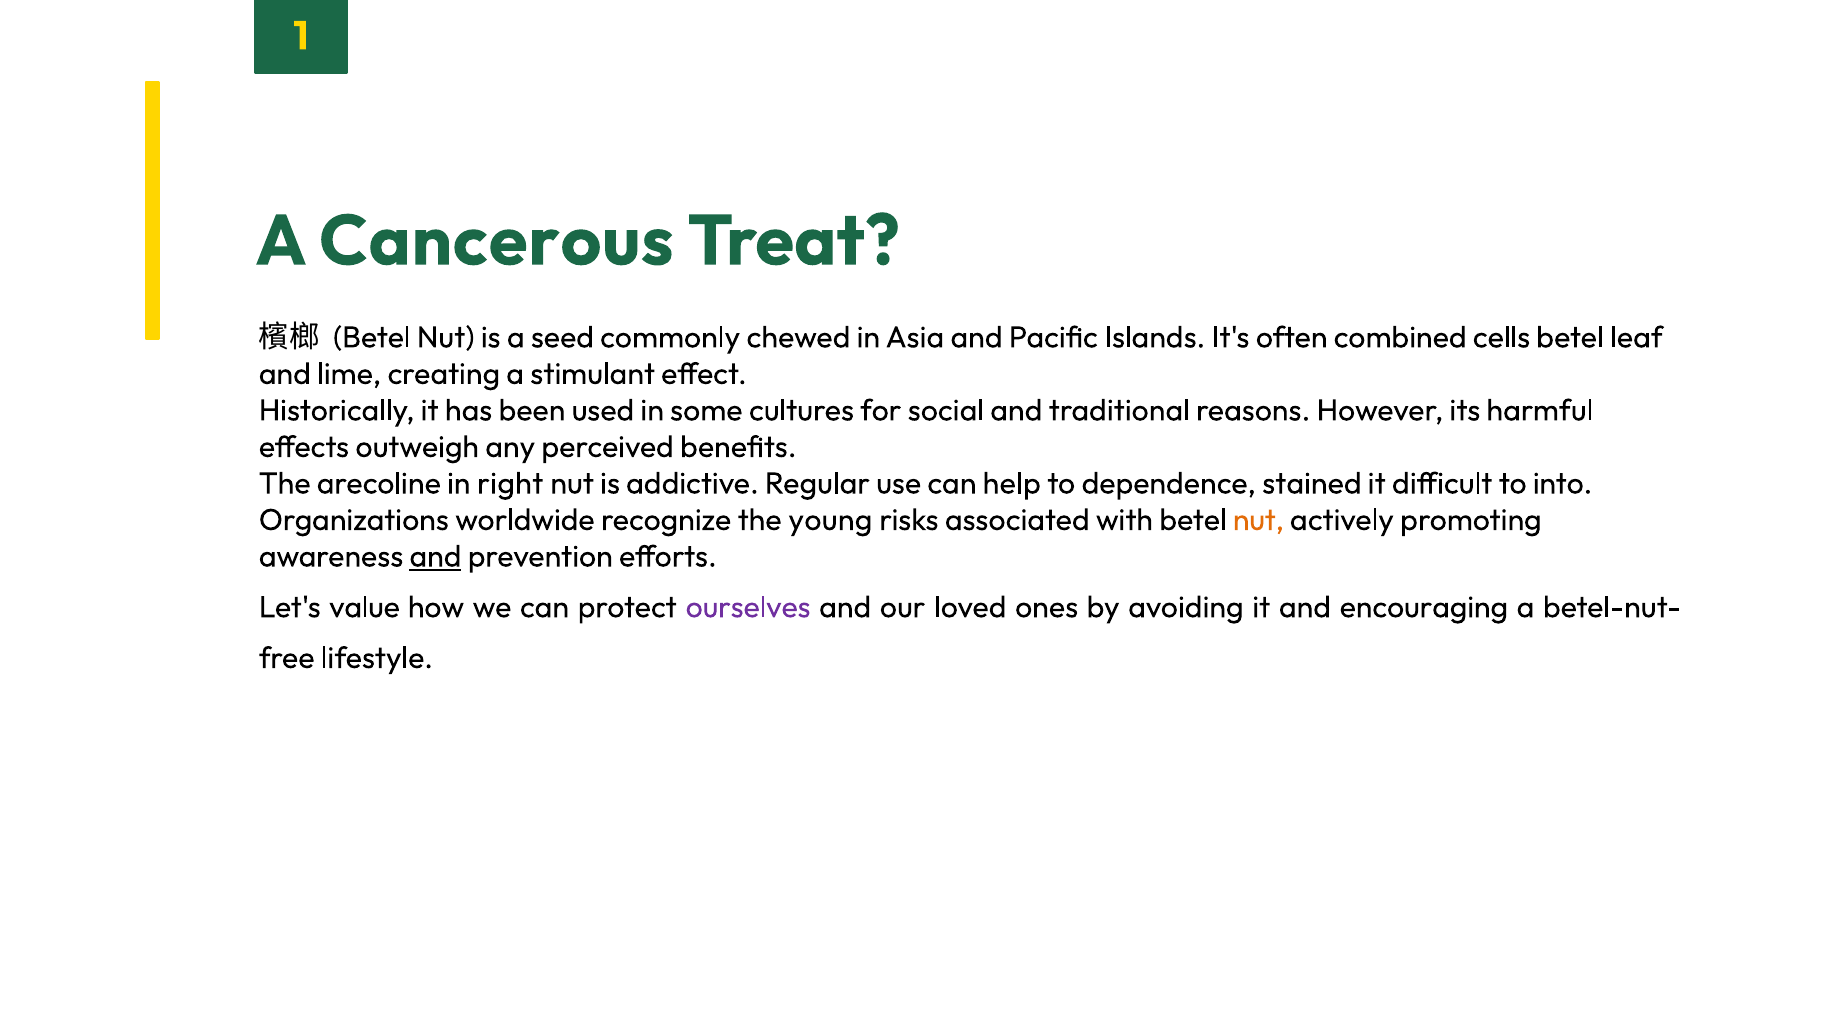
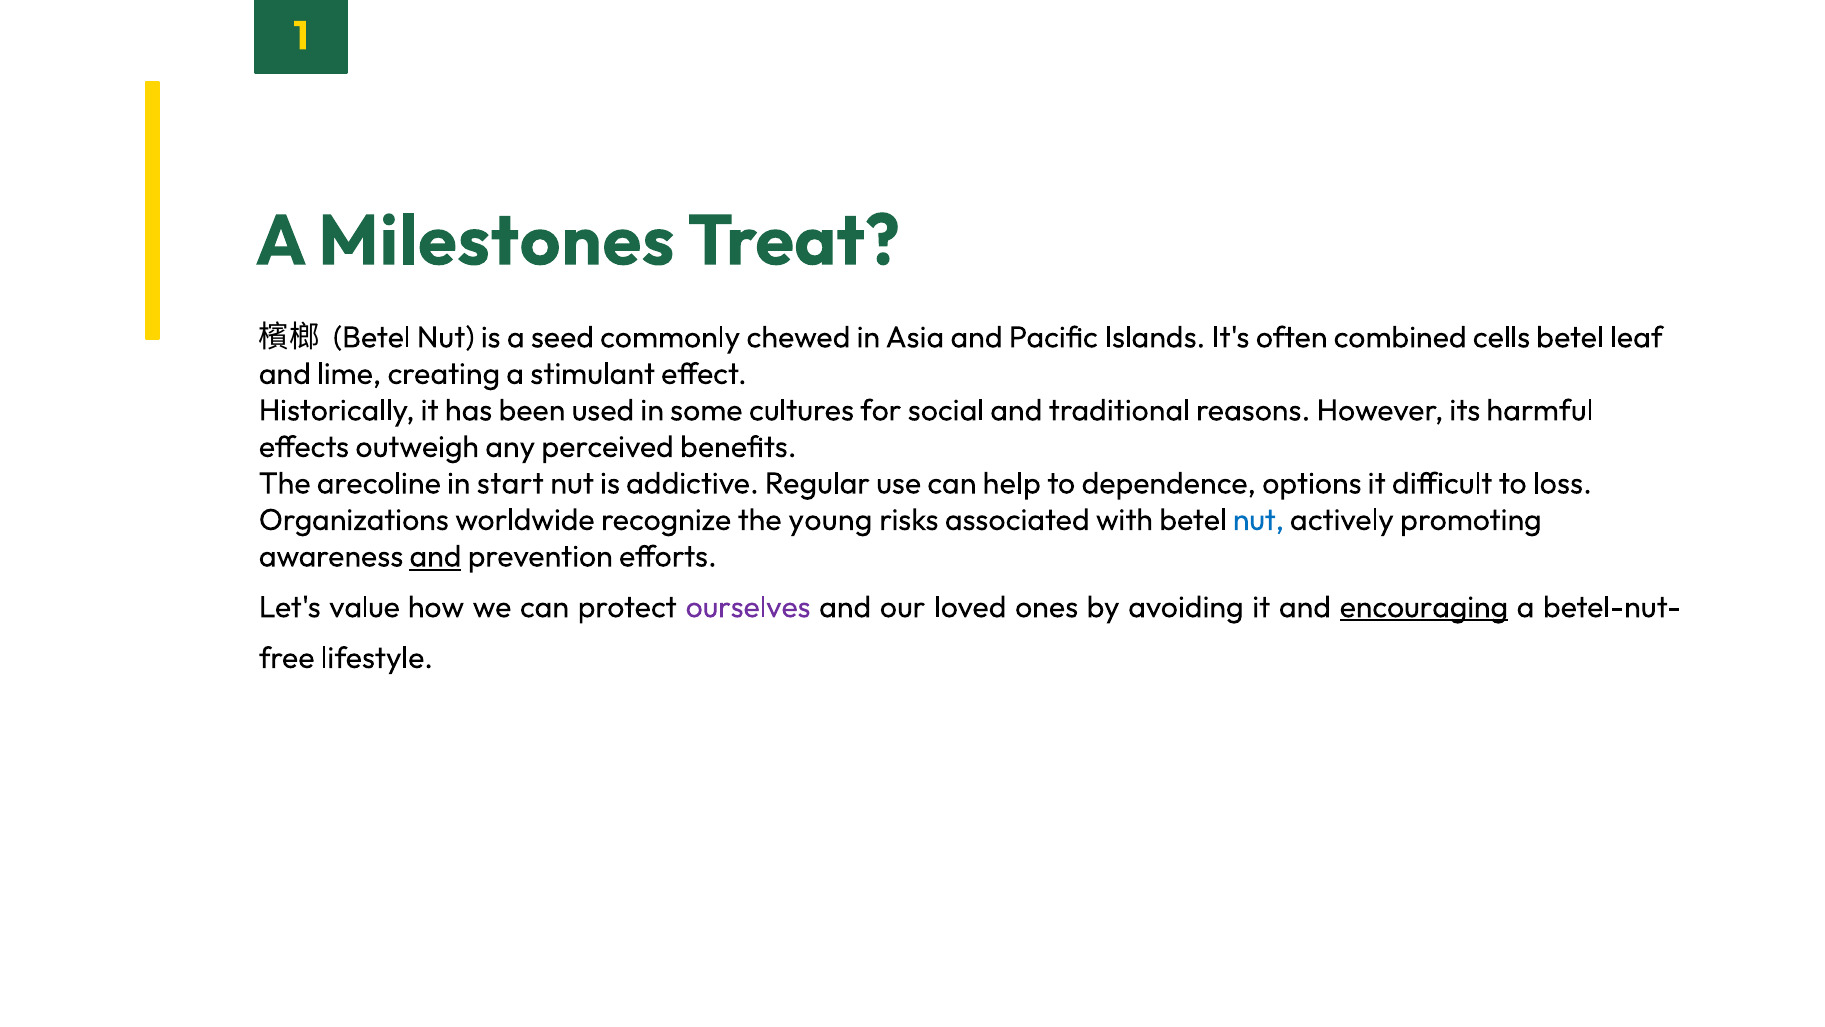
Cancerous: Cancerous -> Milestones (496, 241)
right: right -> start (510, 483)
stained: stained -> options (1312, 483)
into: into -> loss (1562, 483)
nut colour: orange -> blue (1258, 520)
encouraging underline: none -> present (1424, 607)
